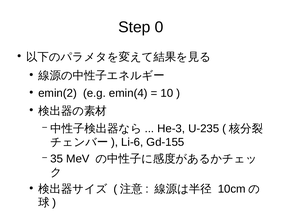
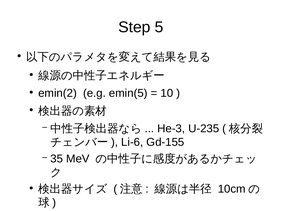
0: 0 -> 5 (159, 27)
emin(4: emin(4 -> emin(5 (128, 93)
